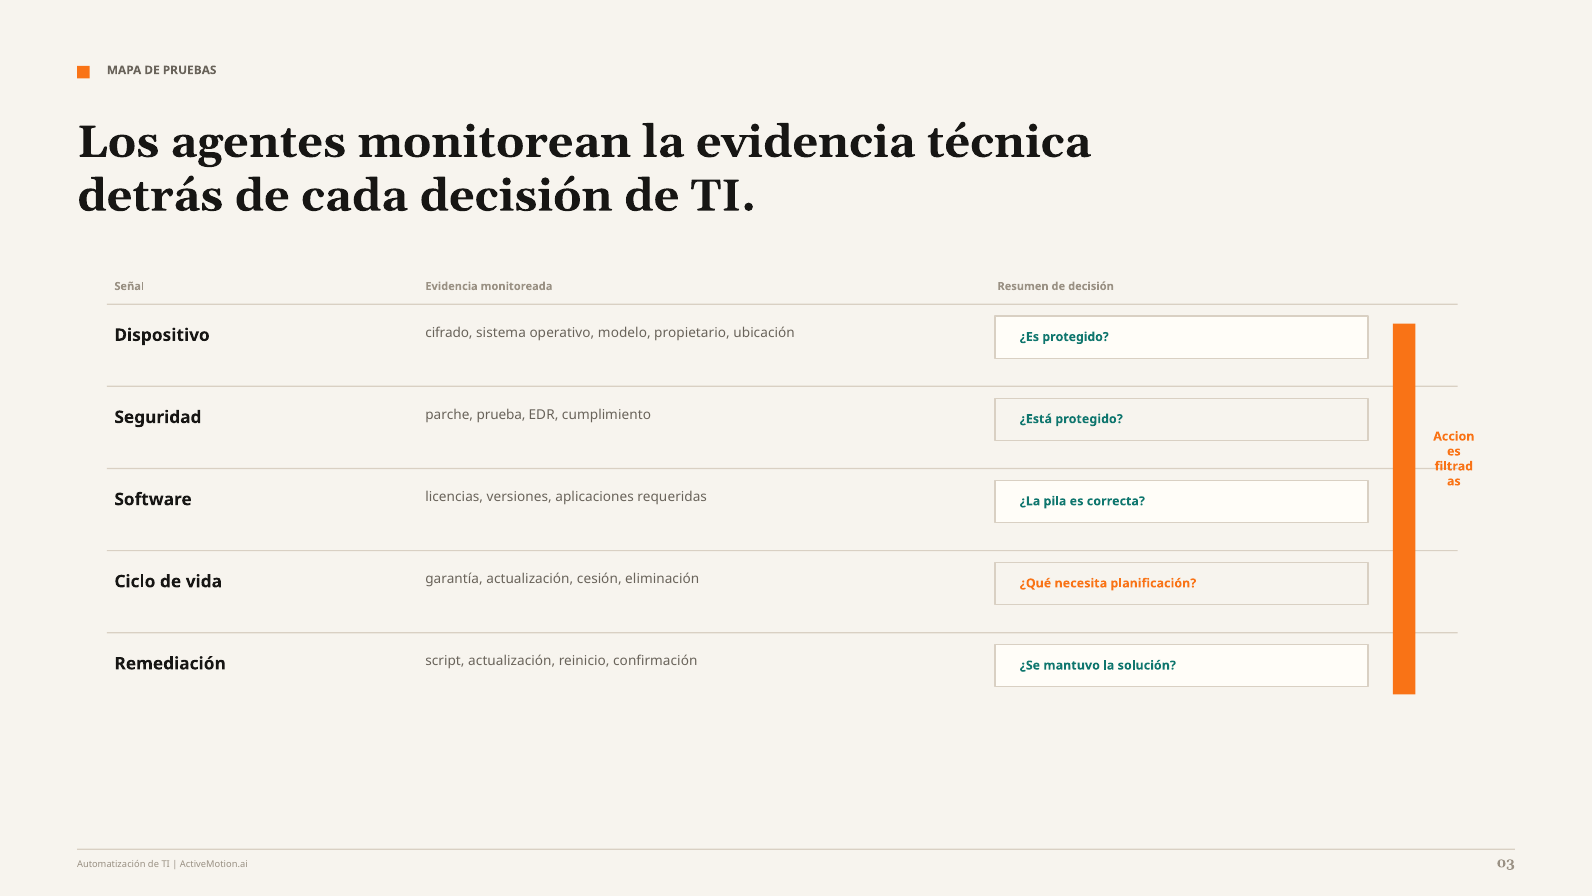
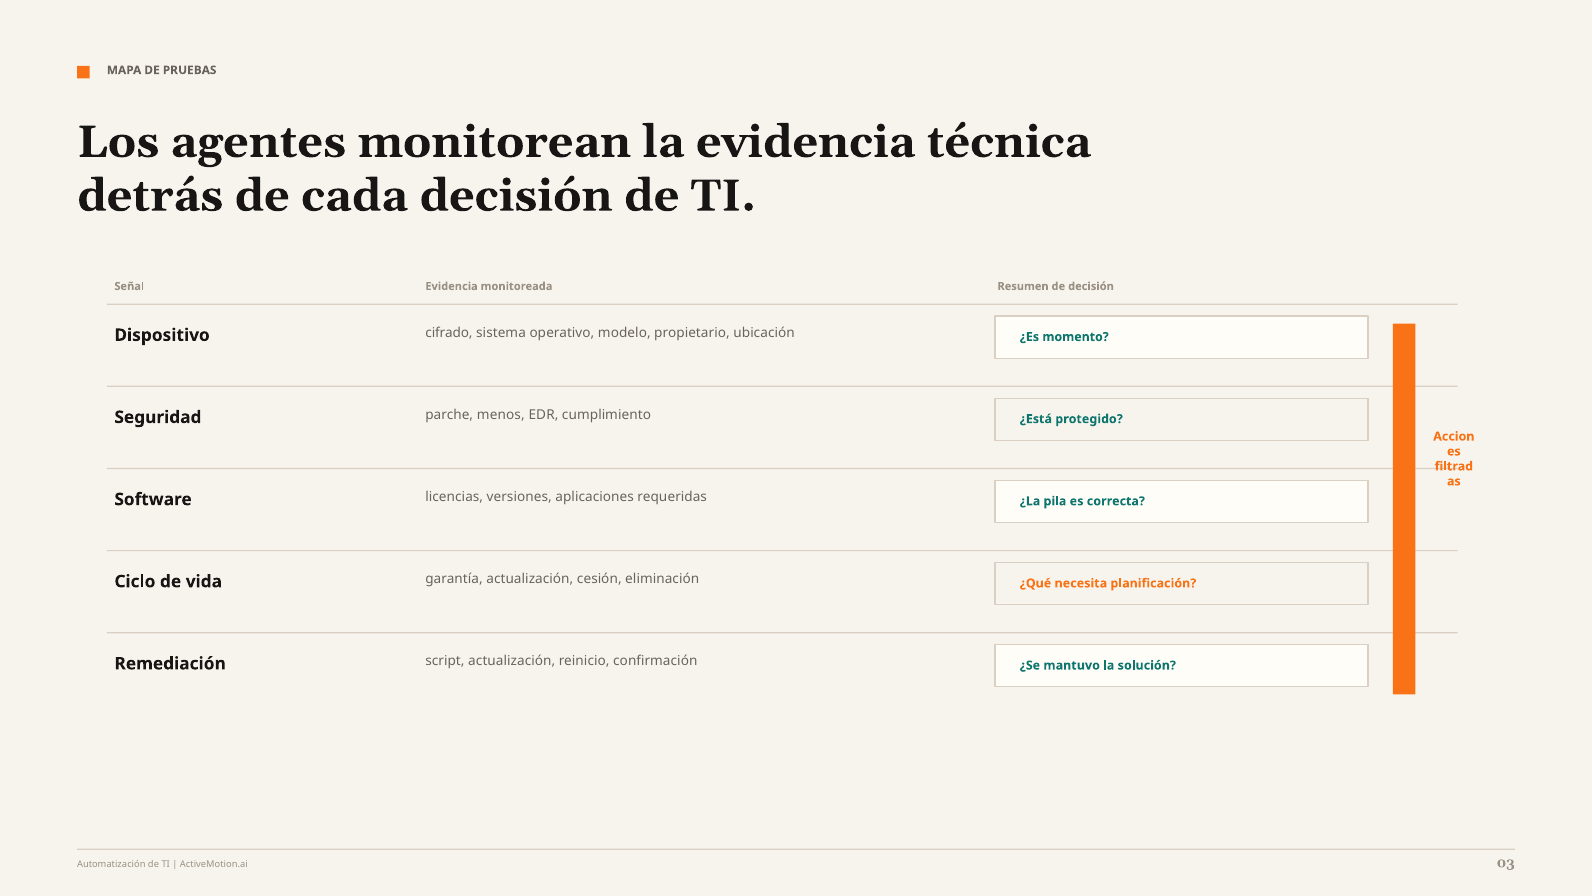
¿Es protegido: protegido -> momento (1076, 337)
prueba: prueba -> menos (501, 415)
